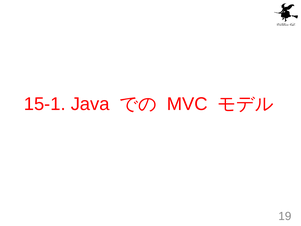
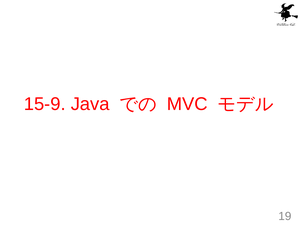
15-1: 15-1 -> 15-9 (45, 104)
